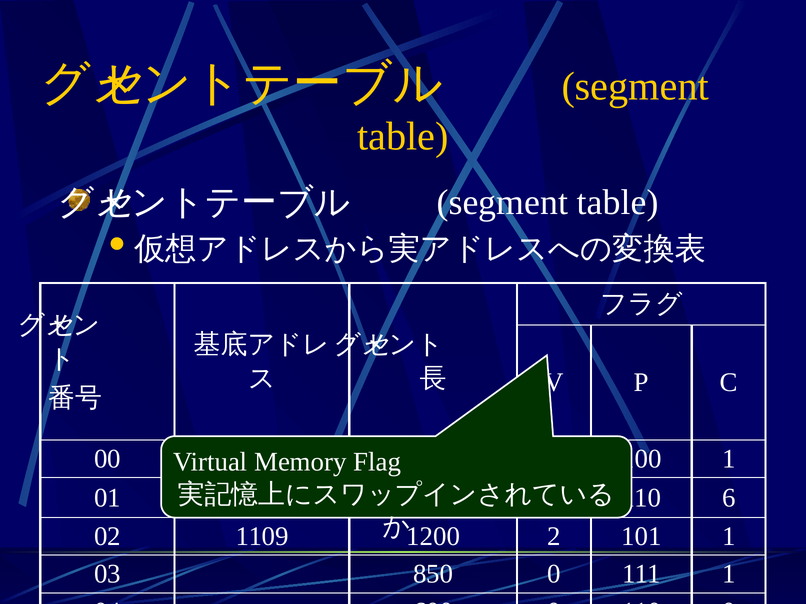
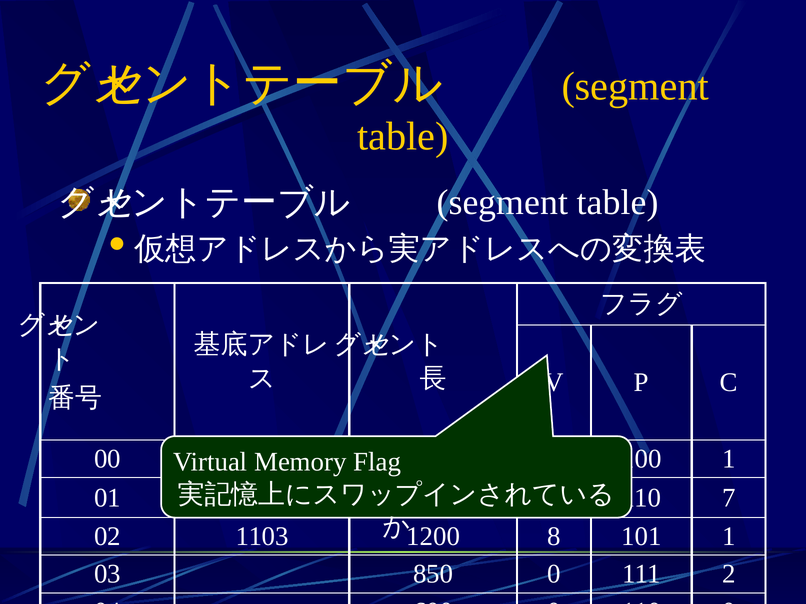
6: 6 -> 7 (729, 498)
1109: 1109 -> 1103 (262, 537)
2: 2 -> 8 (554, 537)
111 1: 1 -> 2 (729, 575)
